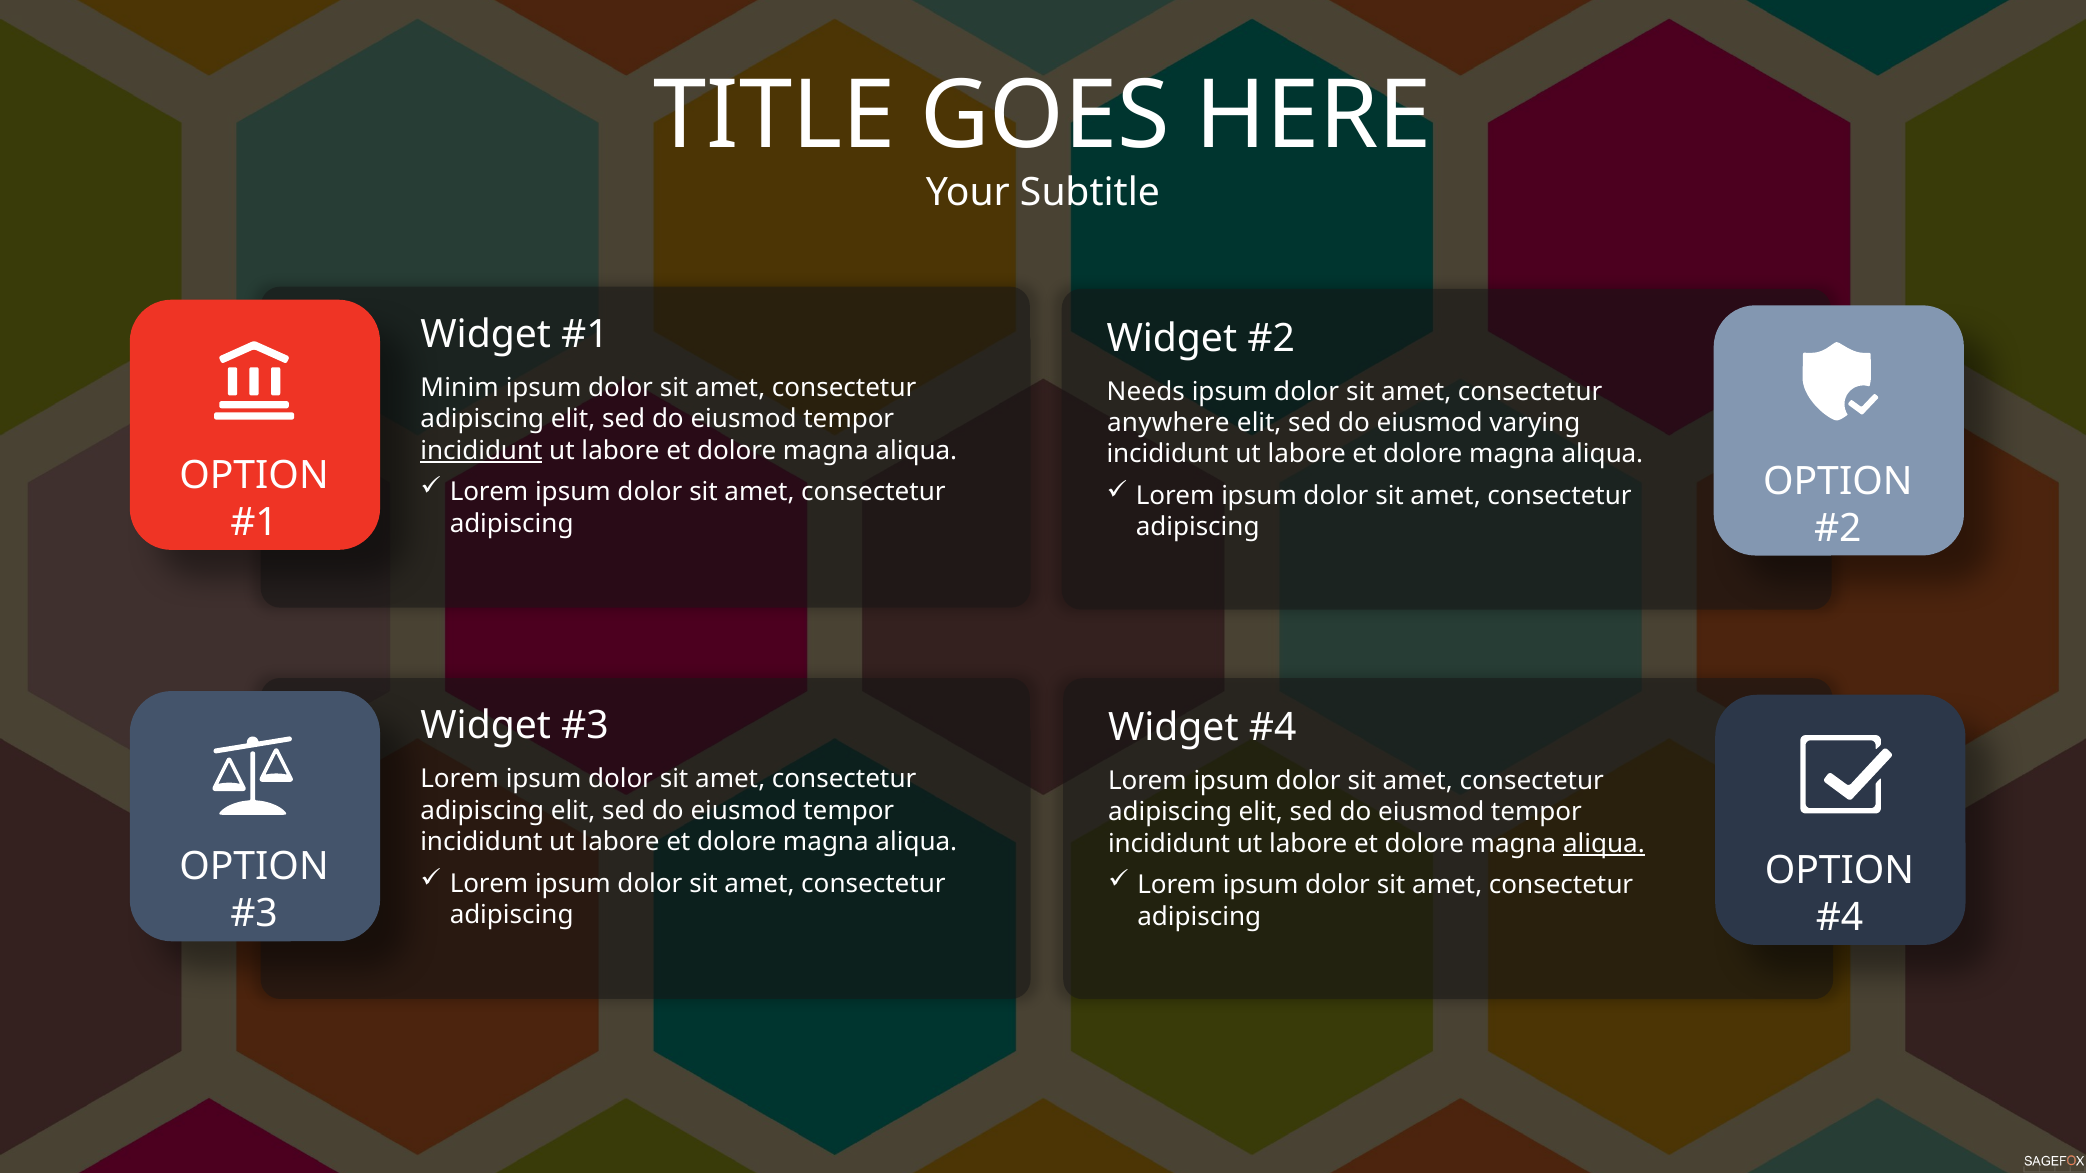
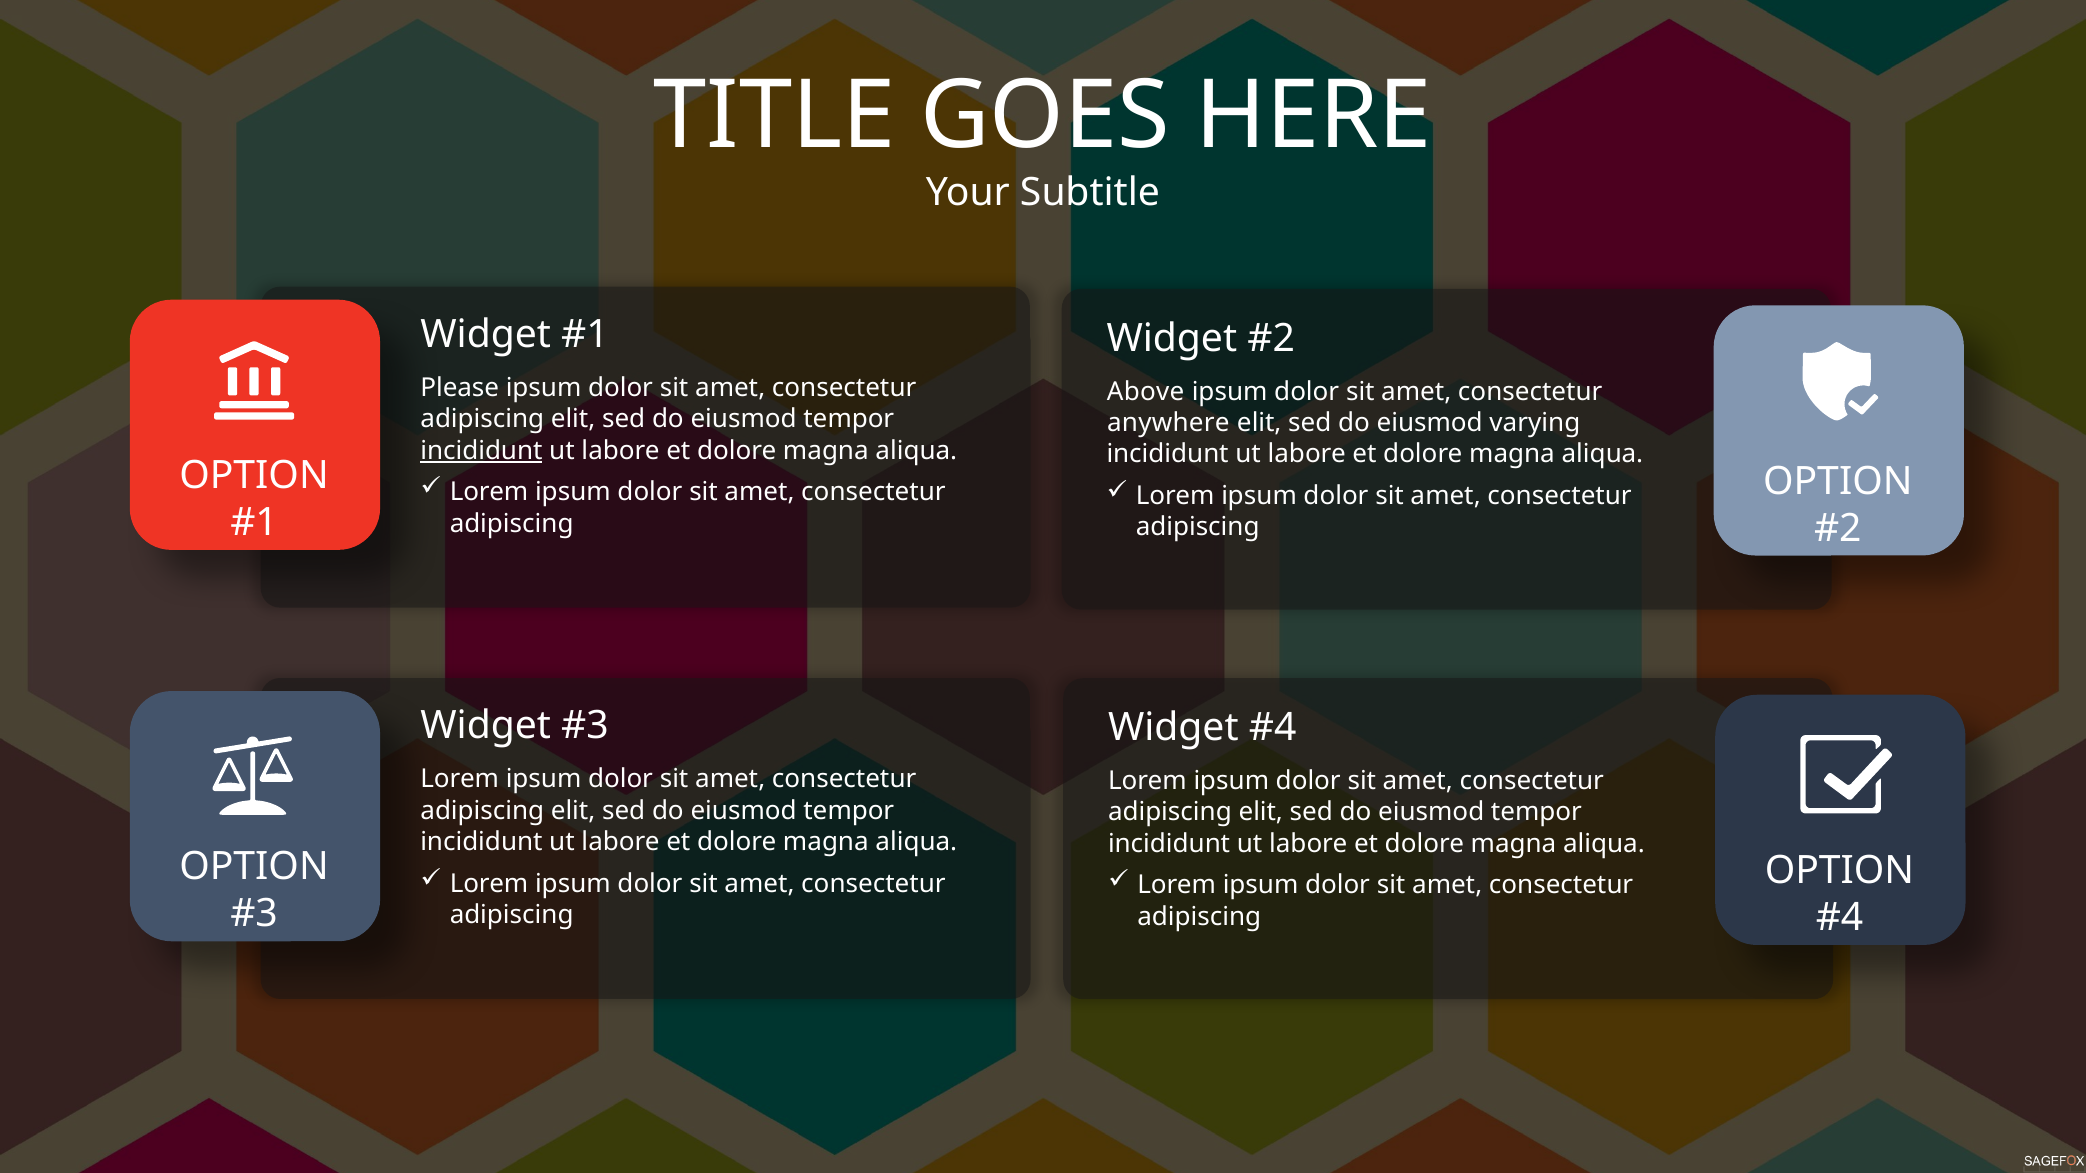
Minim: Minim -> Please (460, 388)
Needs: Needs -> Above (1146, 392)
aliqua underline: present -> none (1604, 844)
